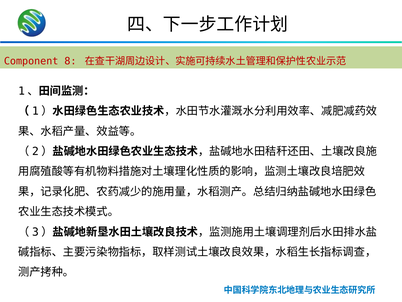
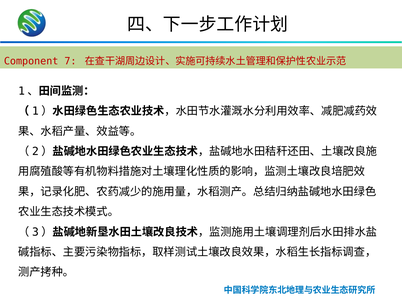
8: 8 -> 7 (70, 61)
